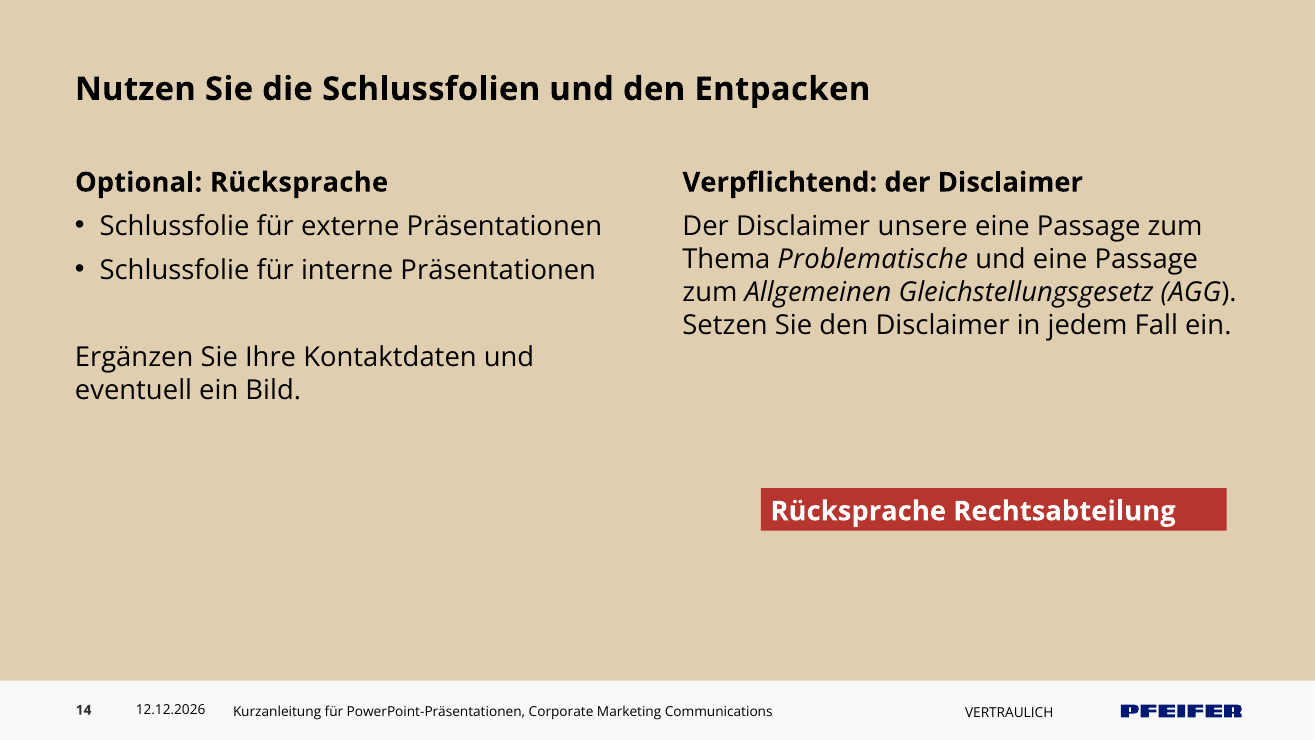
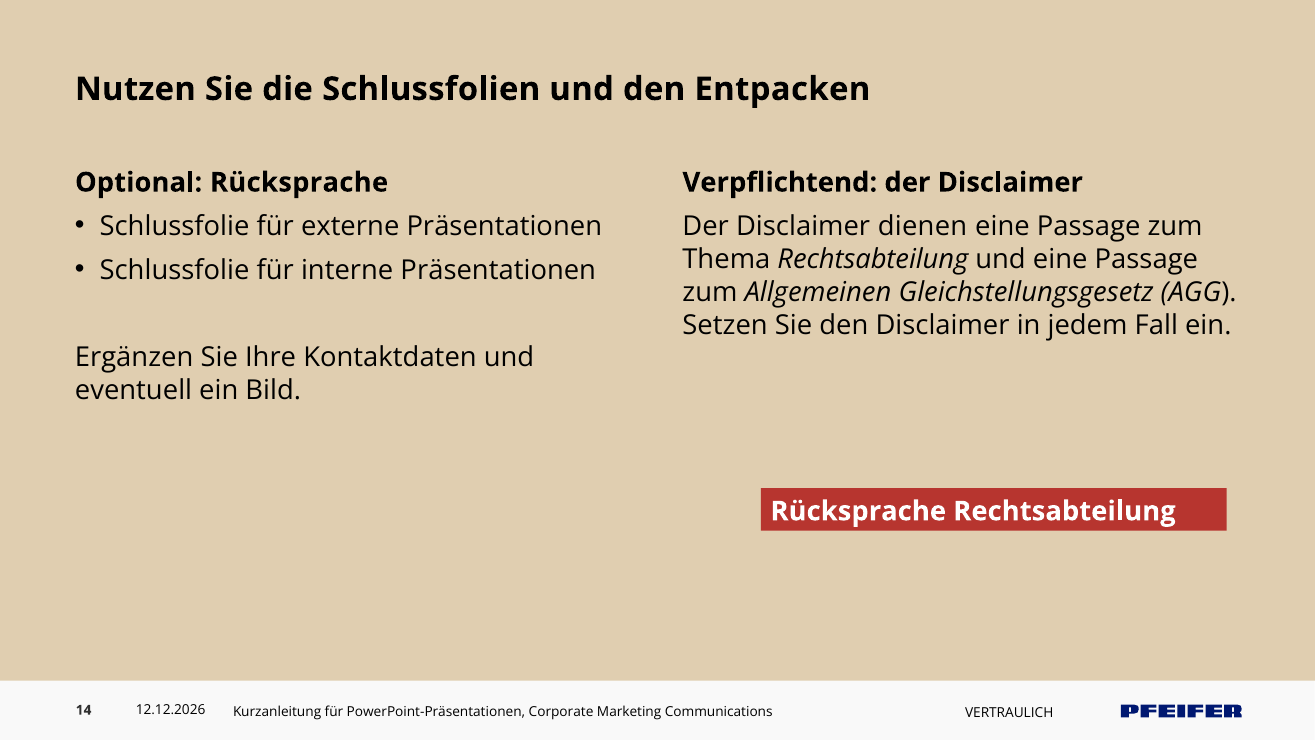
unsere: unsere -> dienen (923, 226)
Thema Problematische: Problematische -> Rechtsabteilung (873, 259)
